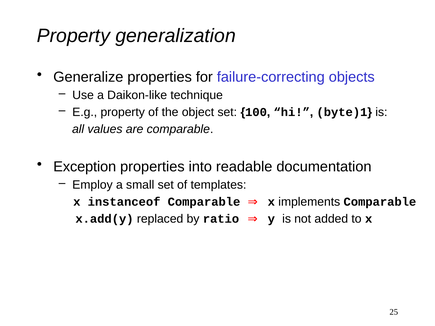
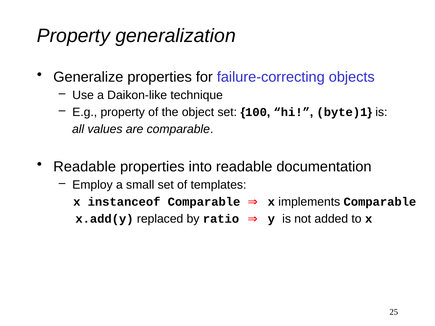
Exception: Exception -> Readable (85, 167)
